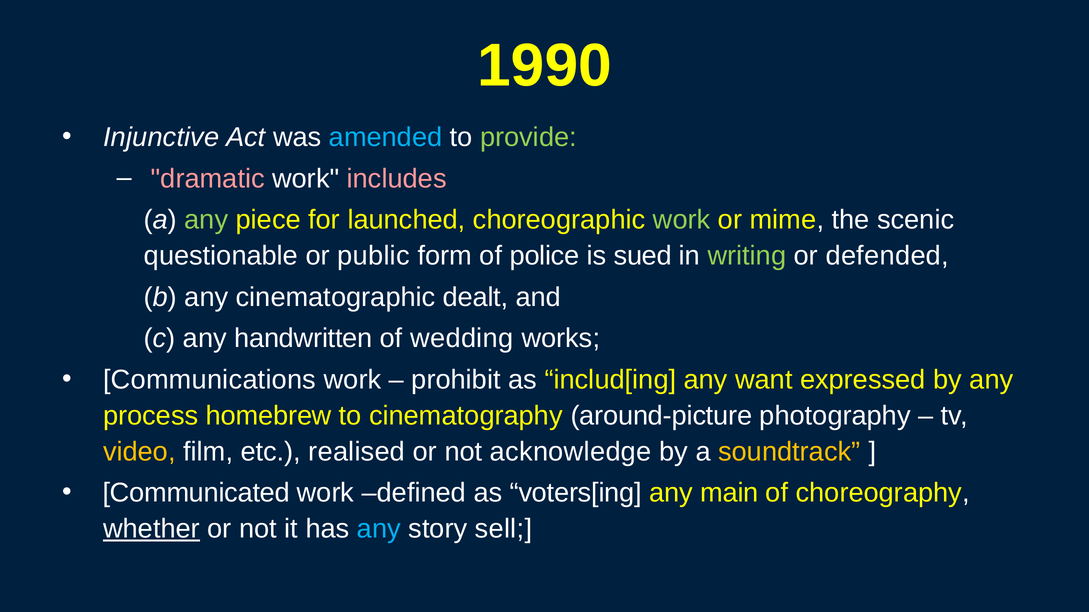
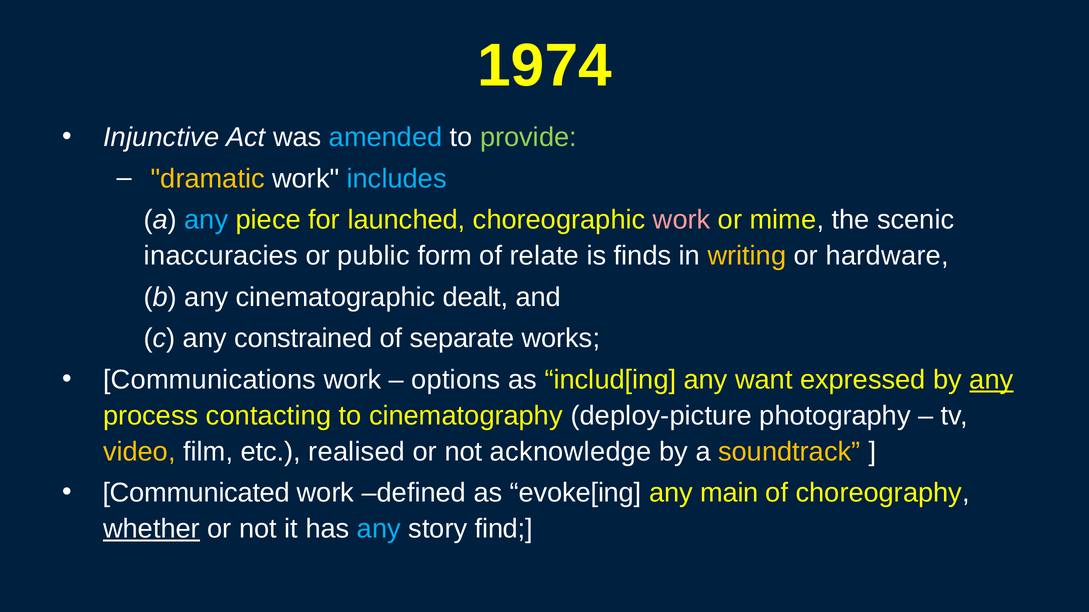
1990: 1990 -> 1974 (545, 66)
dramatic colour: pink -> yellow (208, 179)
includes colour: pink -> light blue (397, 179)
any colour: light green -> light blue (206, 220)
work colour: light green -> pink (682, 220)
questionable: questionable -> inaccuracies (221, 256)
police: police -> relate (544, 256)
sued: sued -> finds (643, 256)
writing colour: light green -> yellow (747, 256)
defended: defended -> hardware (887, 256)
handwritten: handwritten -> constrained (303, 339)
wedding: wedding -> separate (462, 339)
prohibit: prohibit -> options (456, 380)
any underline: none -> present (991, 380)
homebrew: homebrew -> contacting (269, 416)
around-picture: around-picture -> deploy-picture (661, 416)
voters[ing: voters[ing -> evoke[ing (576, 493)
sell: sell -> find (504, 529)
